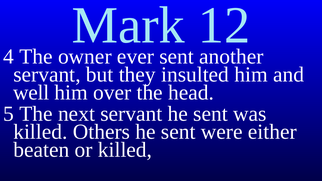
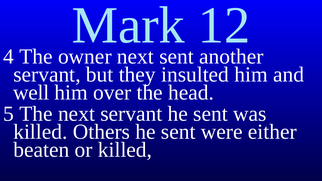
owner ever: ever -> next (135, 57)
